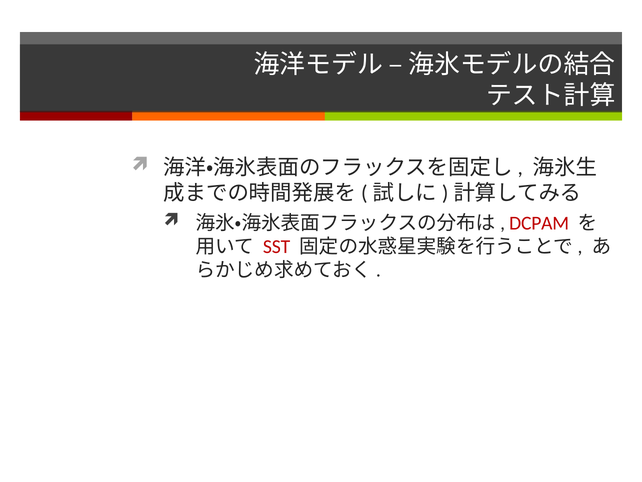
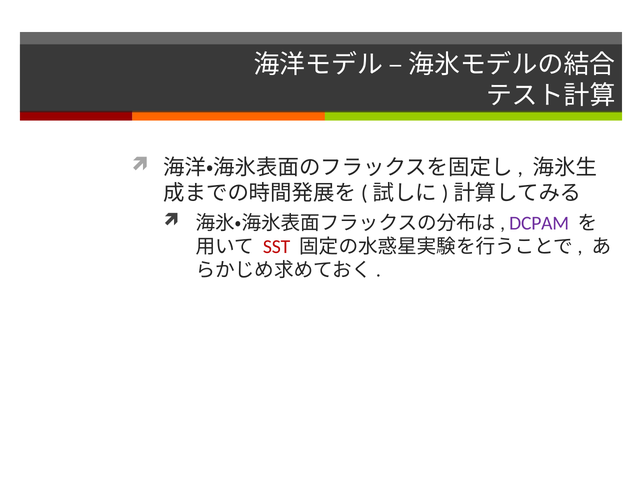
DCPAM colour: red -> purple (539, 223)
